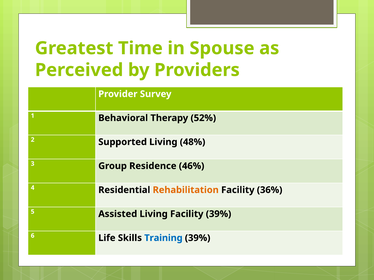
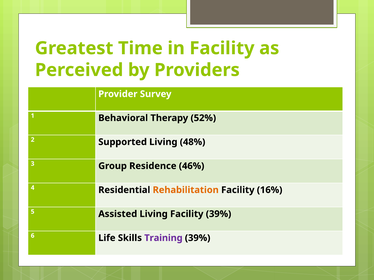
in Spouse: Spouse -> Facility (222, 48)
36%: 36% -> 16% (270, 190)
Training colour: blue -> purple (163, 238)
